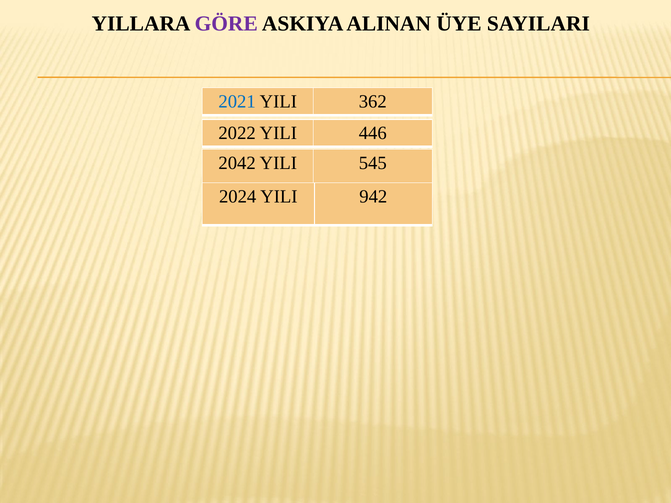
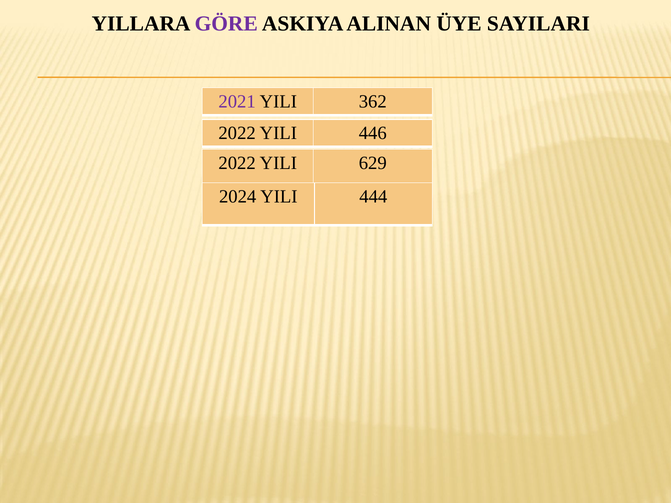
2021 colour: blue -> purple (237, 102)
2042: 2042 -> 2022 (237, 163)
545: 545 -> 629 (373, 163)
942: 942 -> 444 (373, 197)
